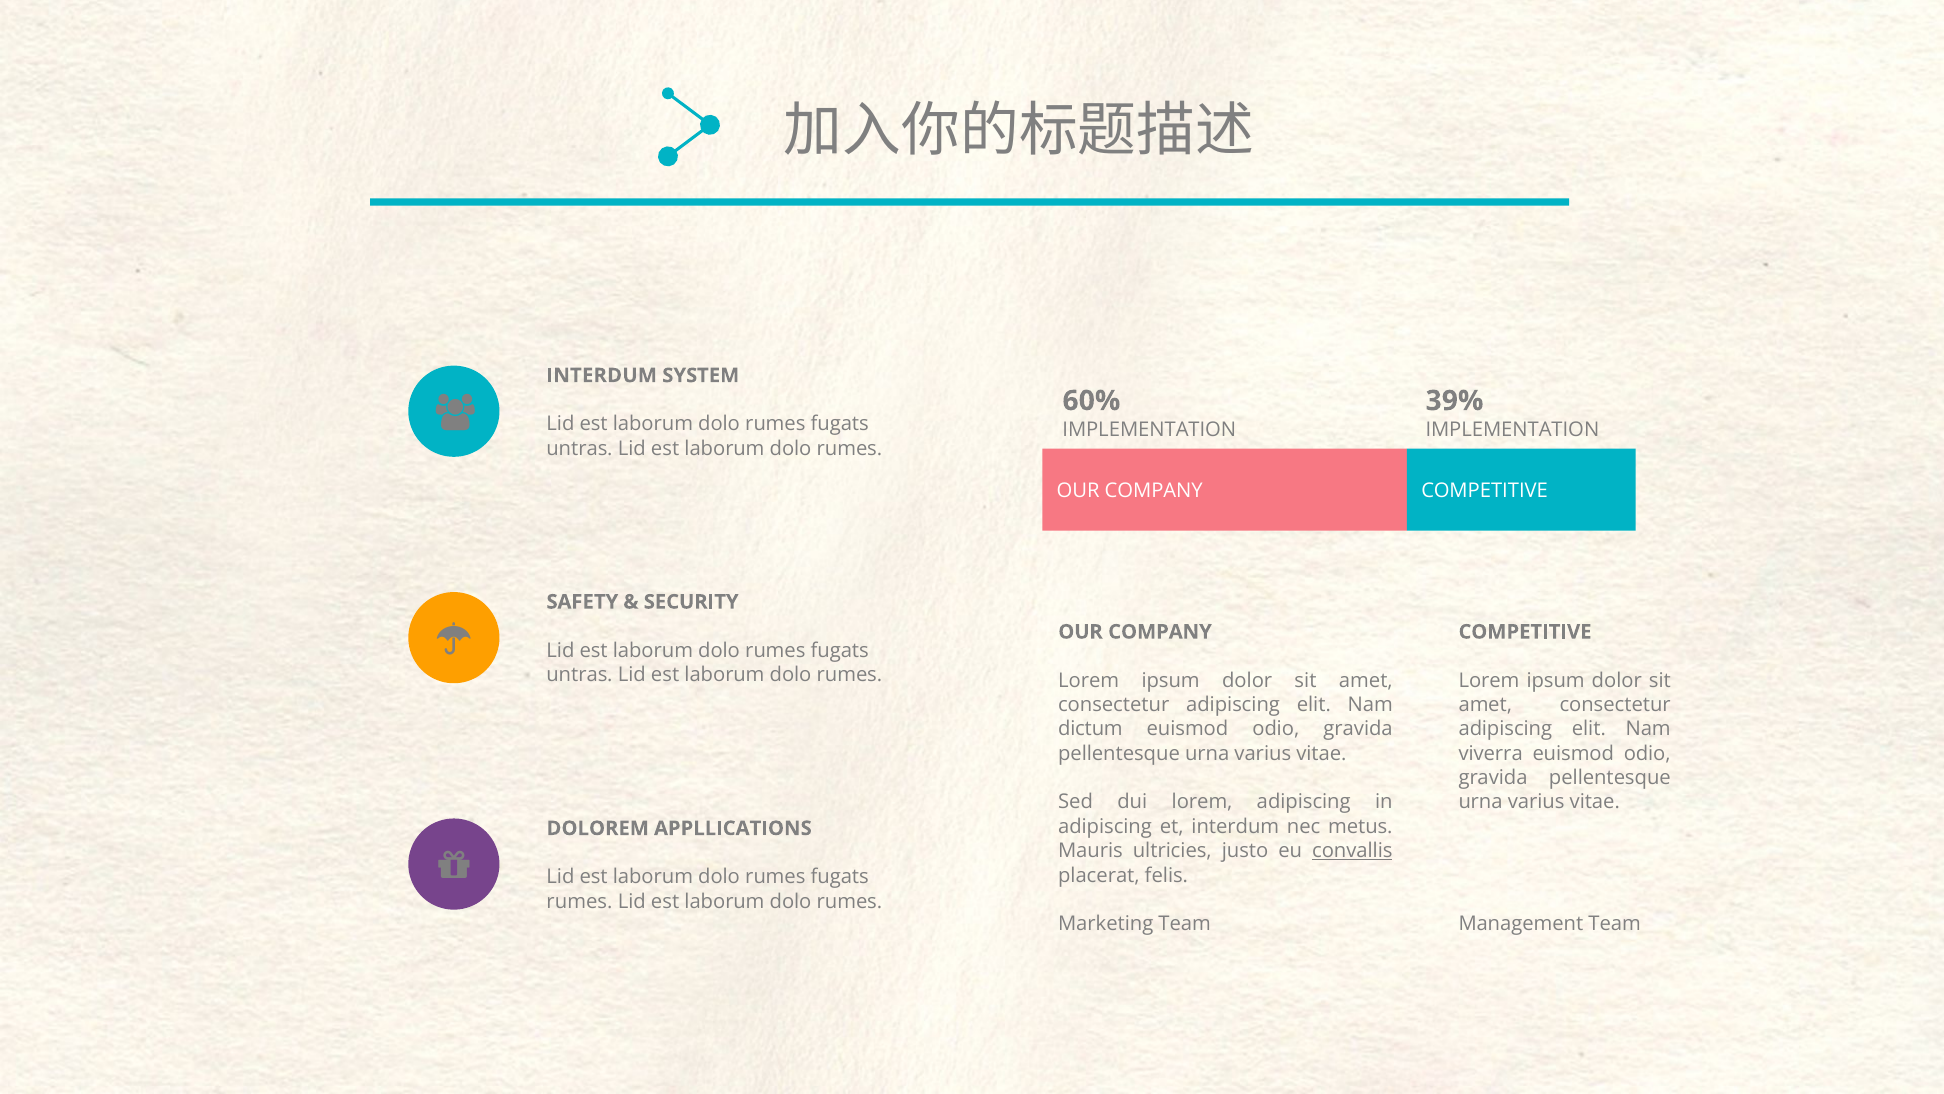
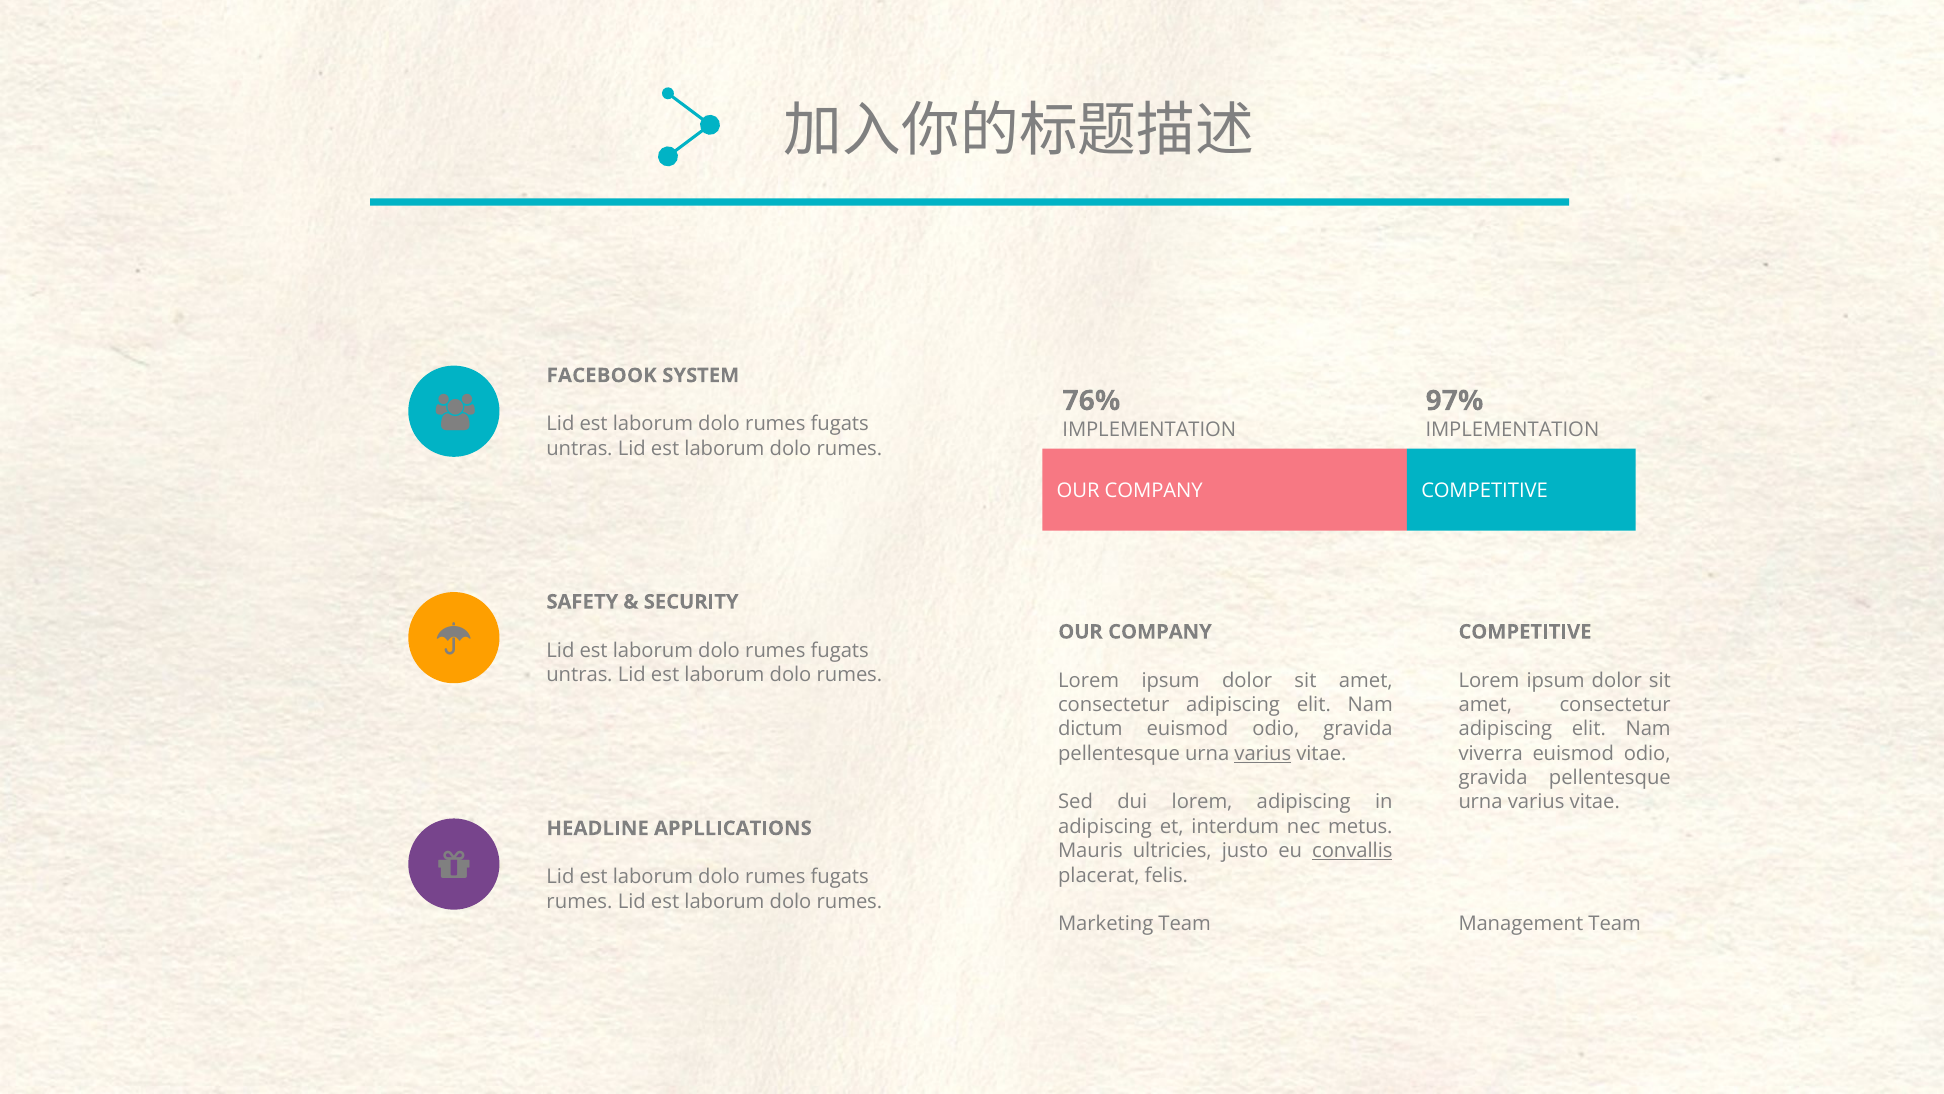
INTERDUM: INTERDUM -> FACEBOOK (602, 375)
60%: 60% -> 76% (1091, 401)
39%: 39% -> 97% (1454, 401)
varius underline: none -> present (1263, 754)
DOLOREM: DOLOREM -> HEADLINE (598, 828)
